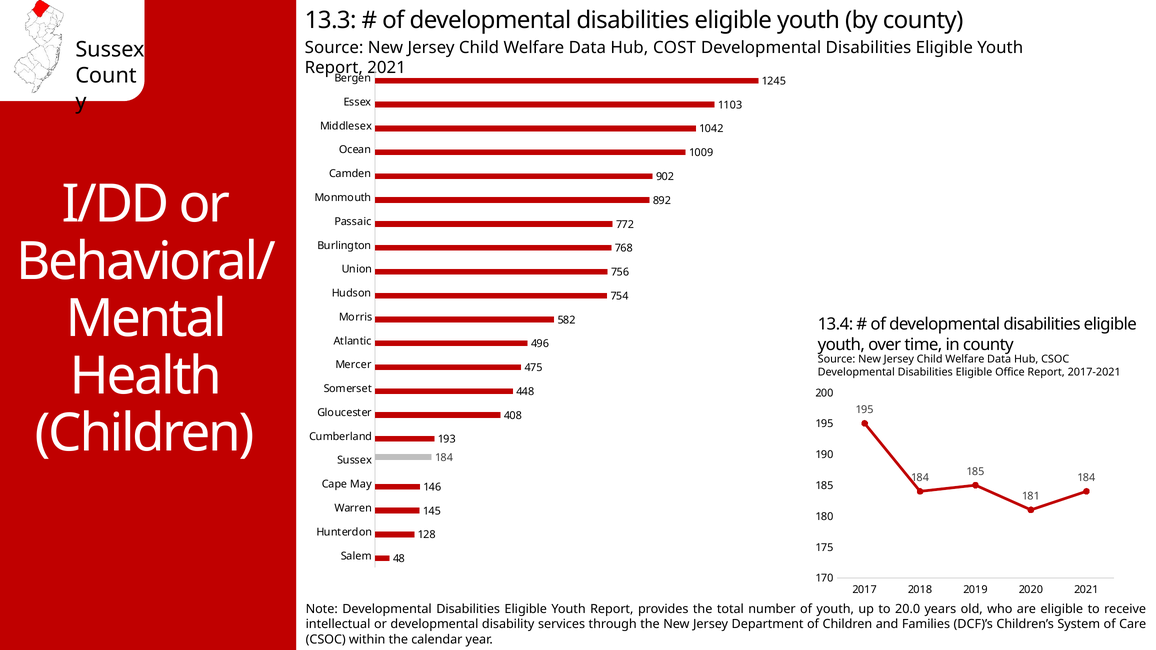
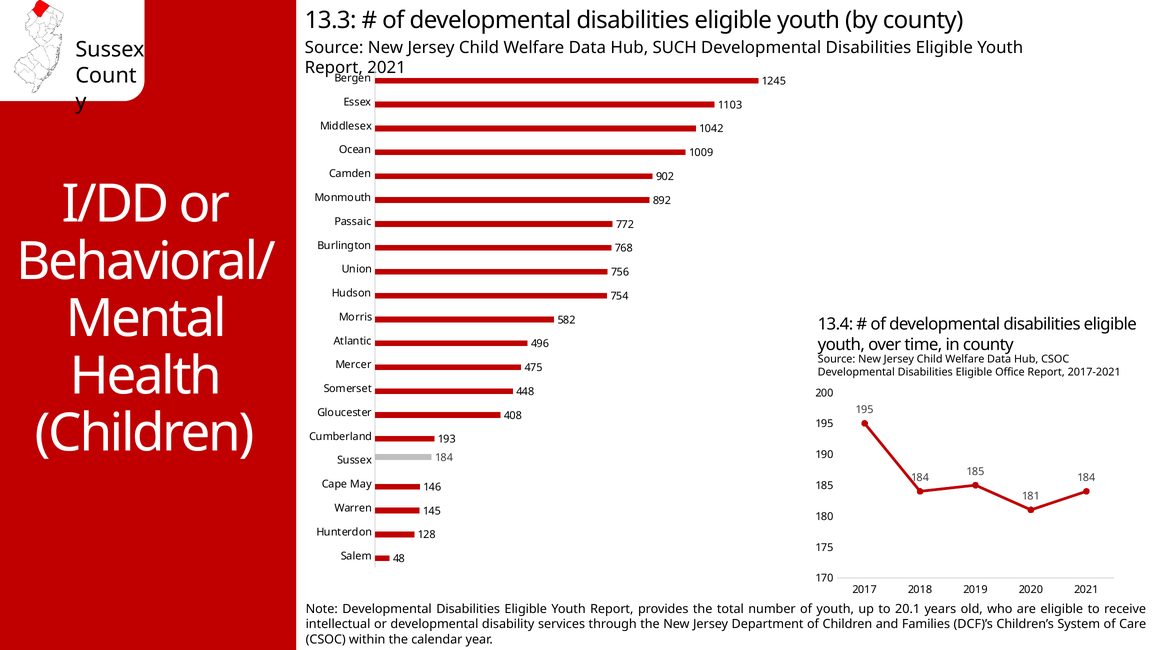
COST: COST -> SUCH (675, 48)
20.0: 20.0 -> 20.1 (908, 609)
